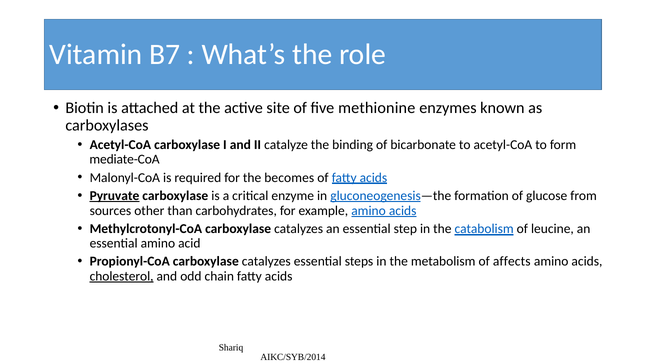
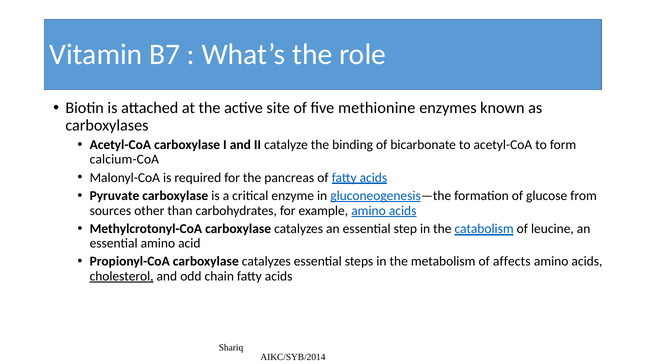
mediate-CoA: mediate-CoA -> calcium-CoA (124, 159)
becomes: becomes -> pancreas (289, 177)
Pyruvate underline: present -> none (114, 195)
